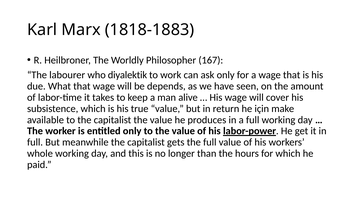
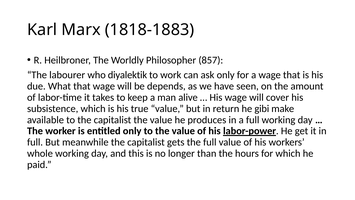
167: 167 -> 857 (211, 60)
için: için -> gibi (262, 108)
